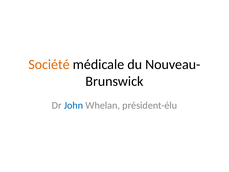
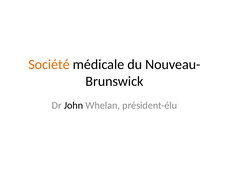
John colour: blue -> black (73, 105)
